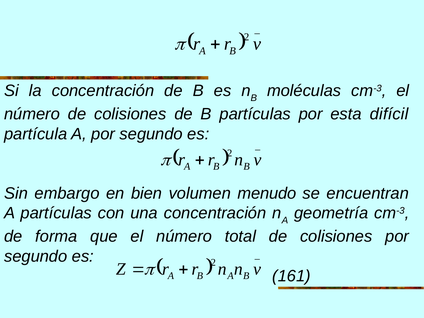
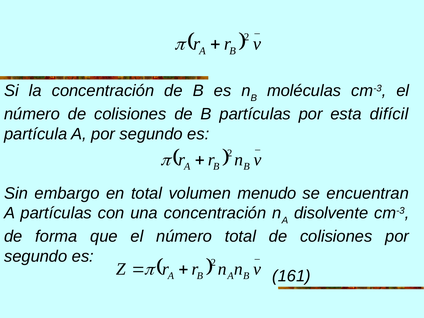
en bien: bien -> total (147, 193)
geometría: geometría -> disolvente (331, 213)
